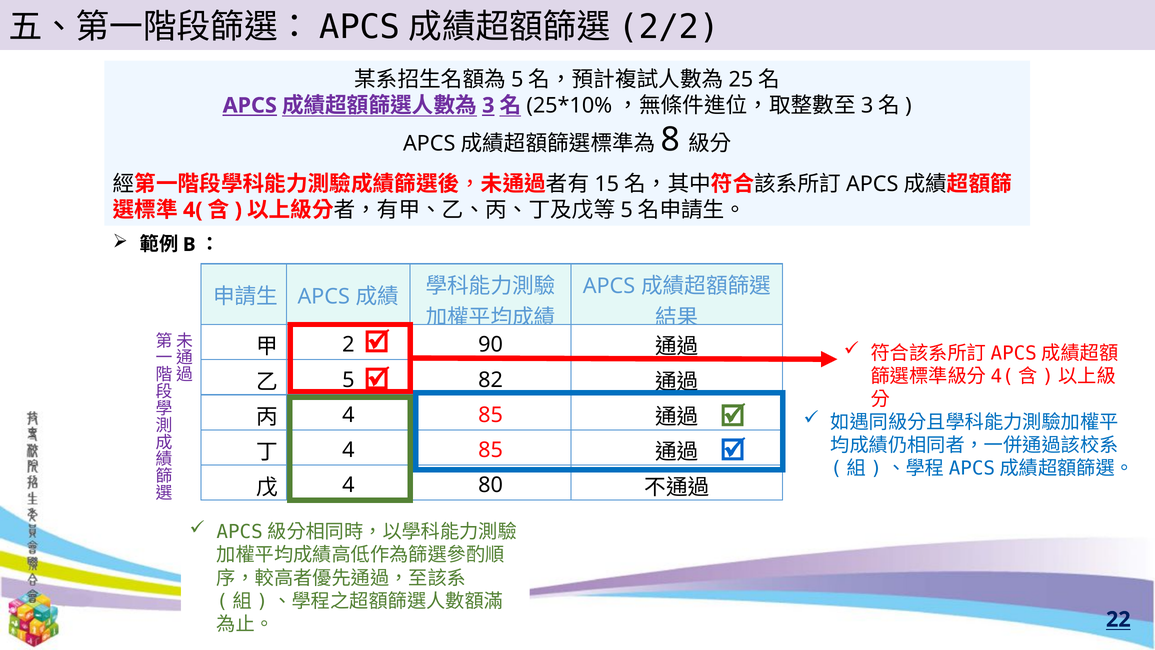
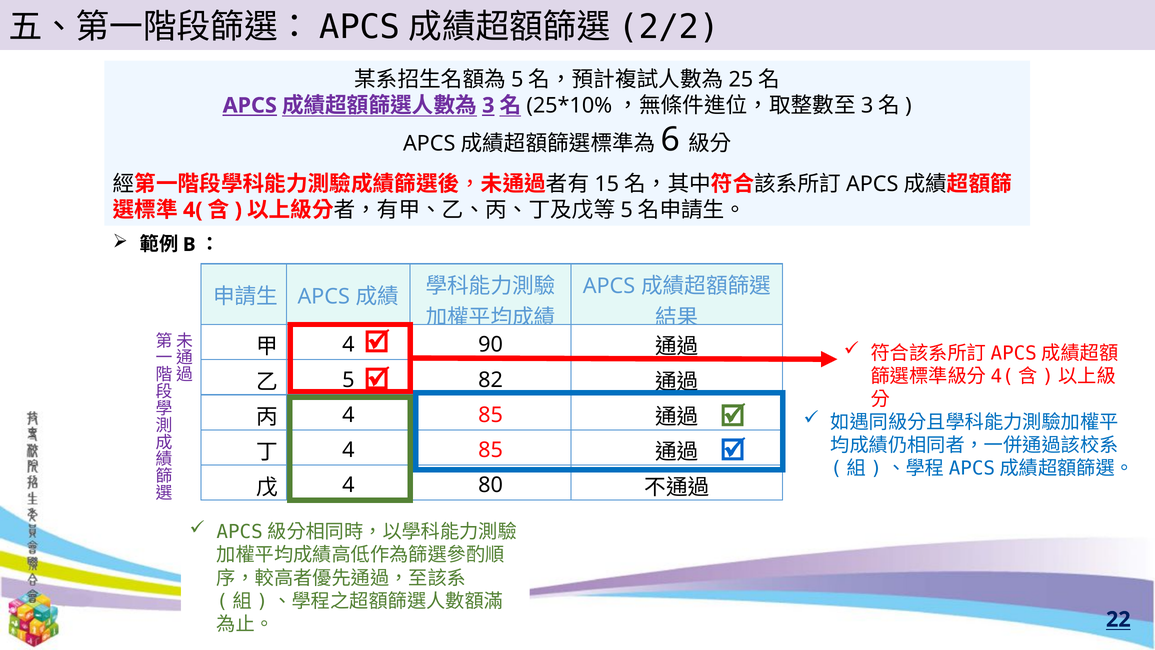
8: 8 -> 6 (670, 139)
2: 2 -> 4 (348, 345)
